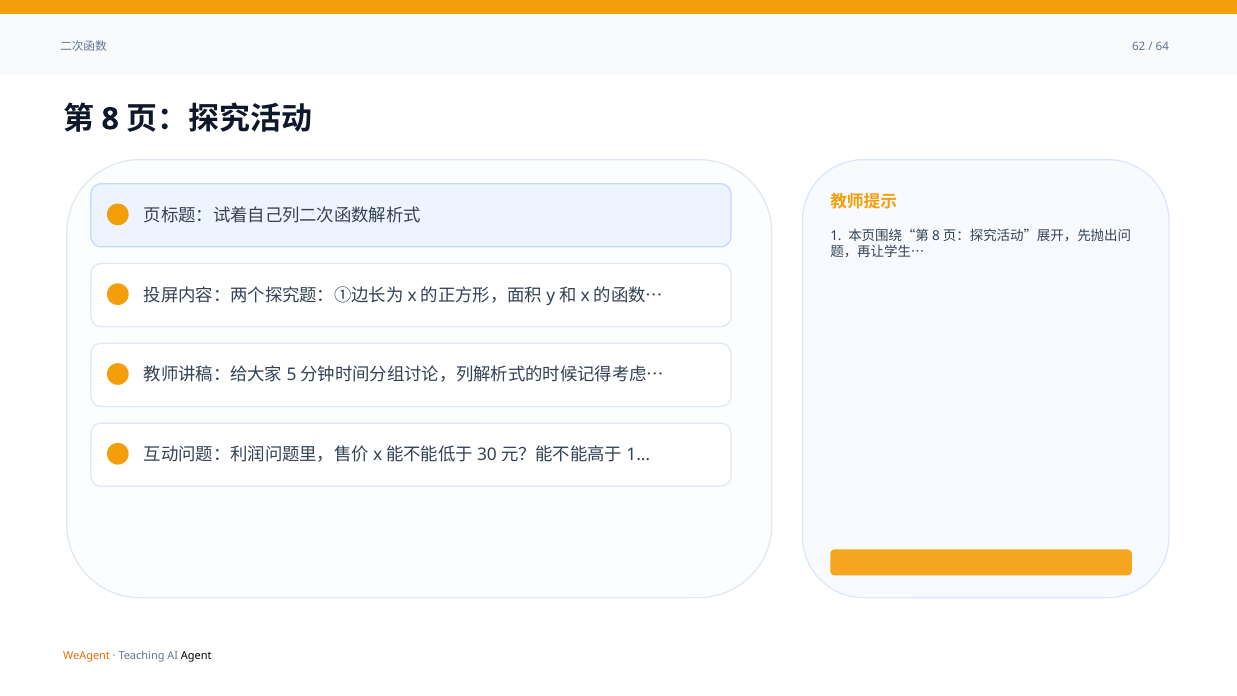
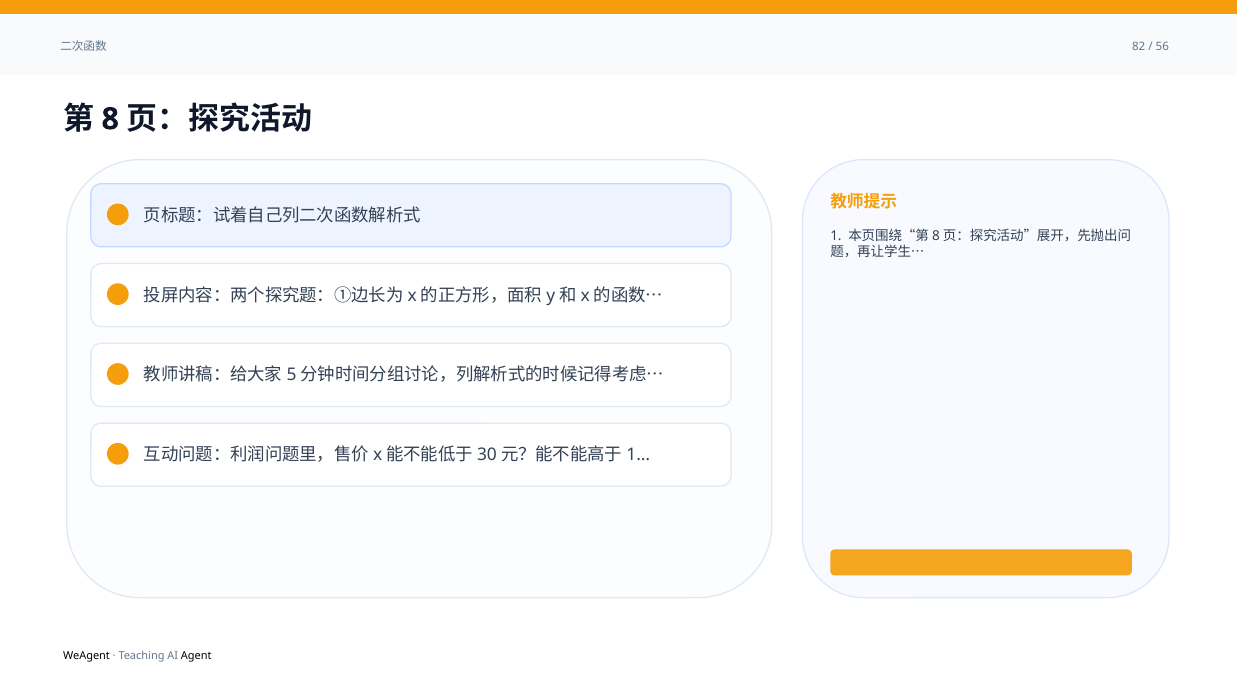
62: 62 -> 82 (1139, 46)
64: 64 -> 56 (1162, 46)
WeAgent colour: orange -> black (86, 656)
